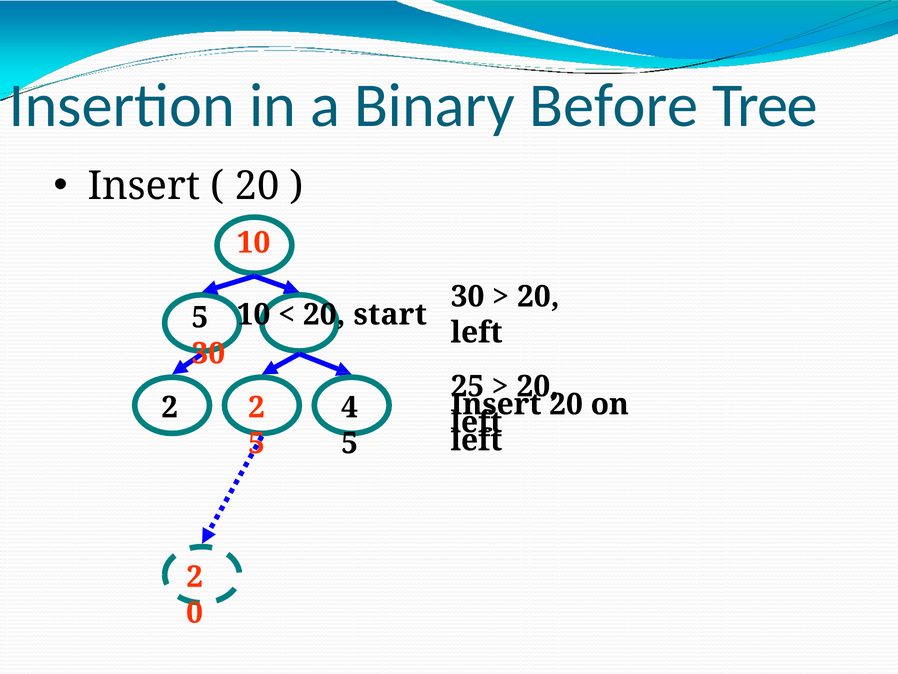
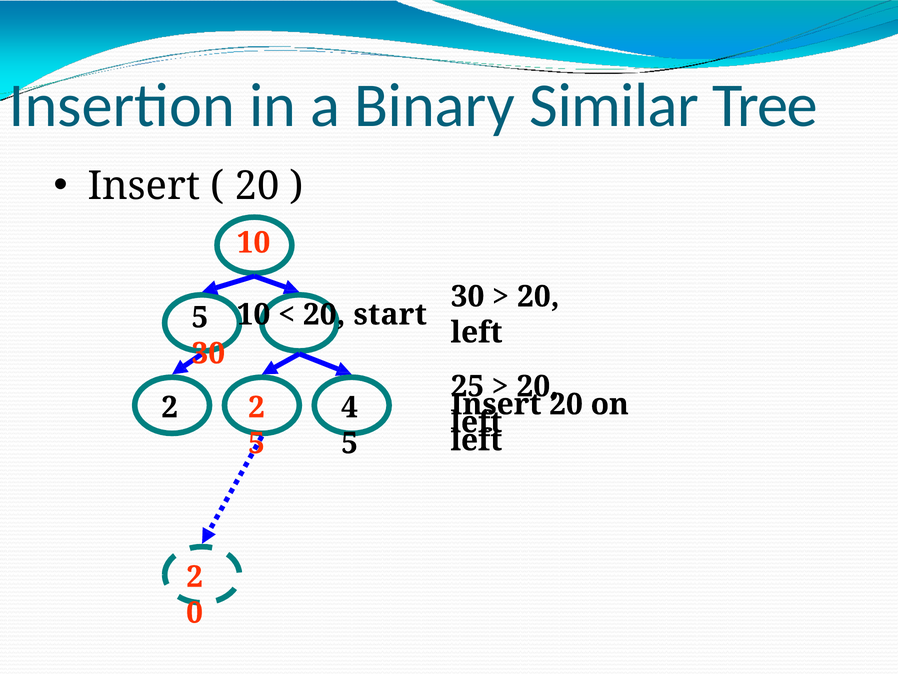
Before: Before -> Similar (614, 105)
